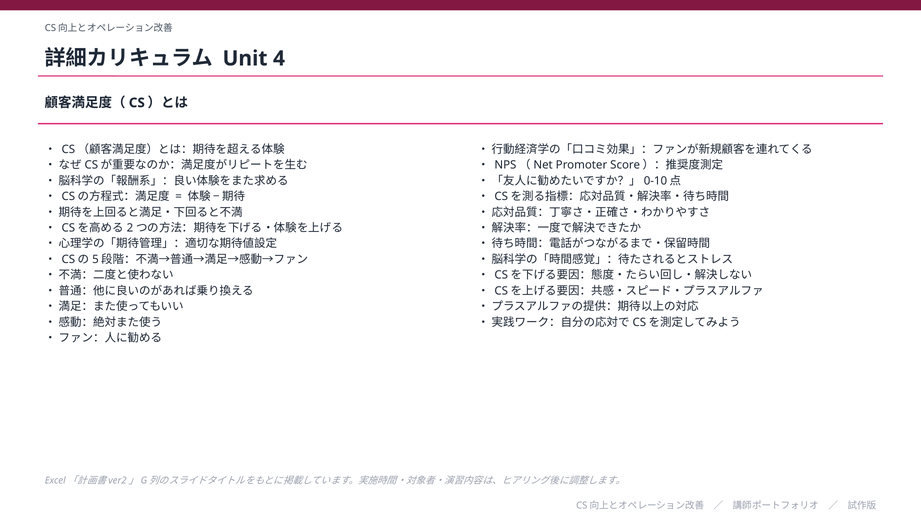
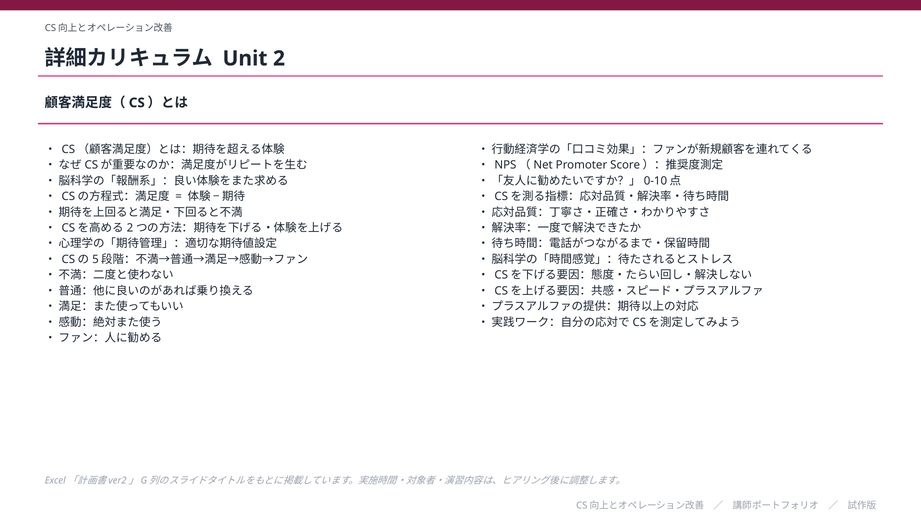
4: 4 -> 2 (279, 58)
